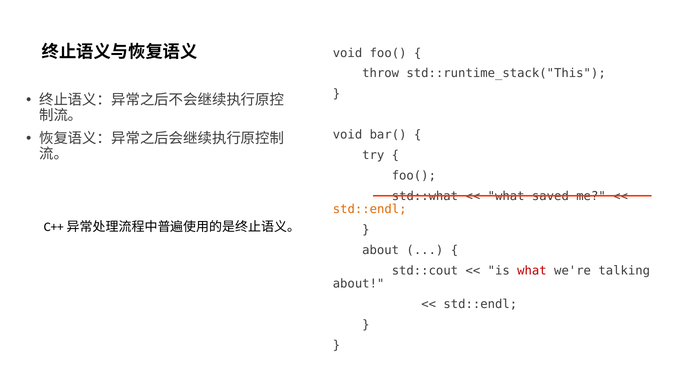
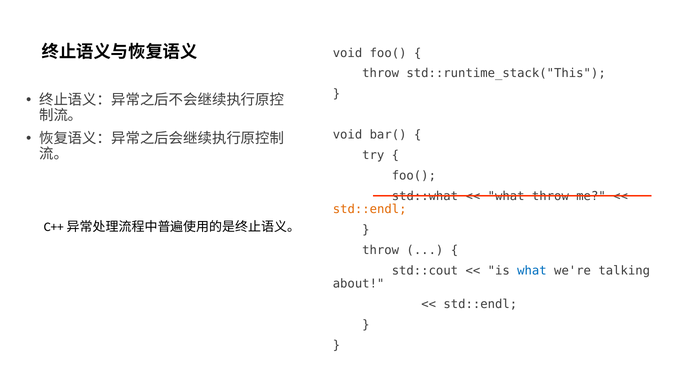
what saved: saved -> throw (550, 196)
about: about -> throw (381, 250)
what colour: red -> blue (532, 270)
